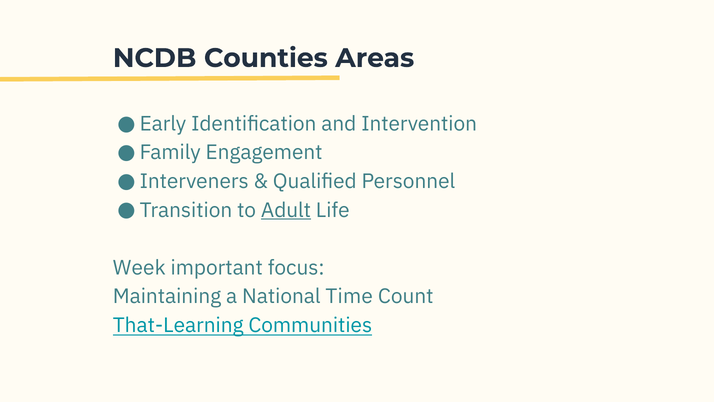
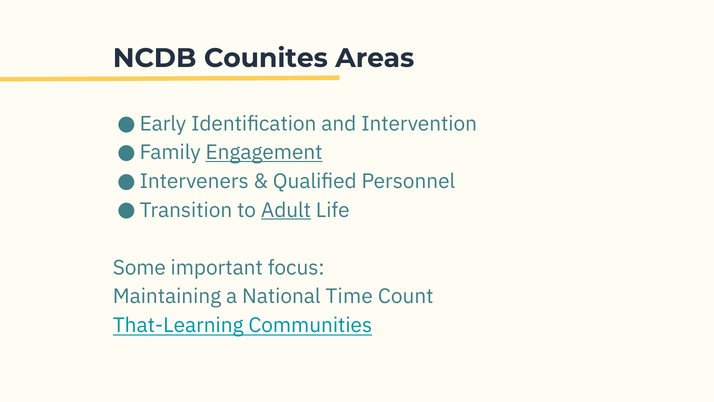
Counties: Counties -> Counites (266, 58)
Engagement underline: none -> present (264, 152)
Week: Week -> Some (139, 267)
